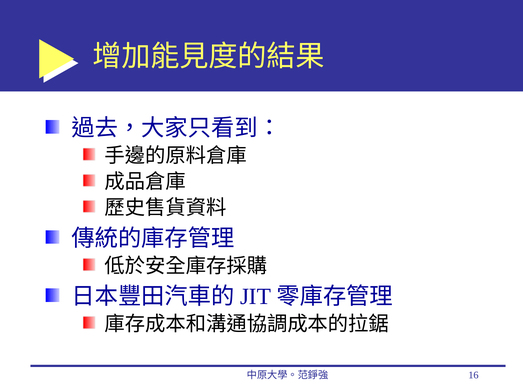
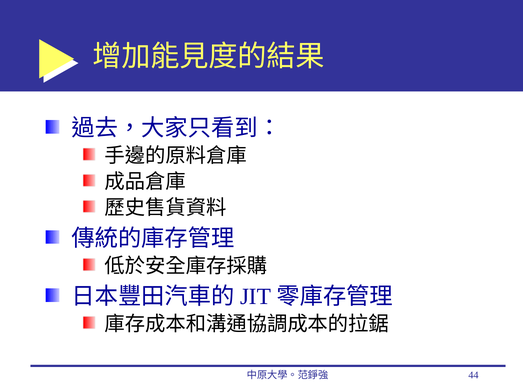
16: 16 -> 44 (473, 376)
